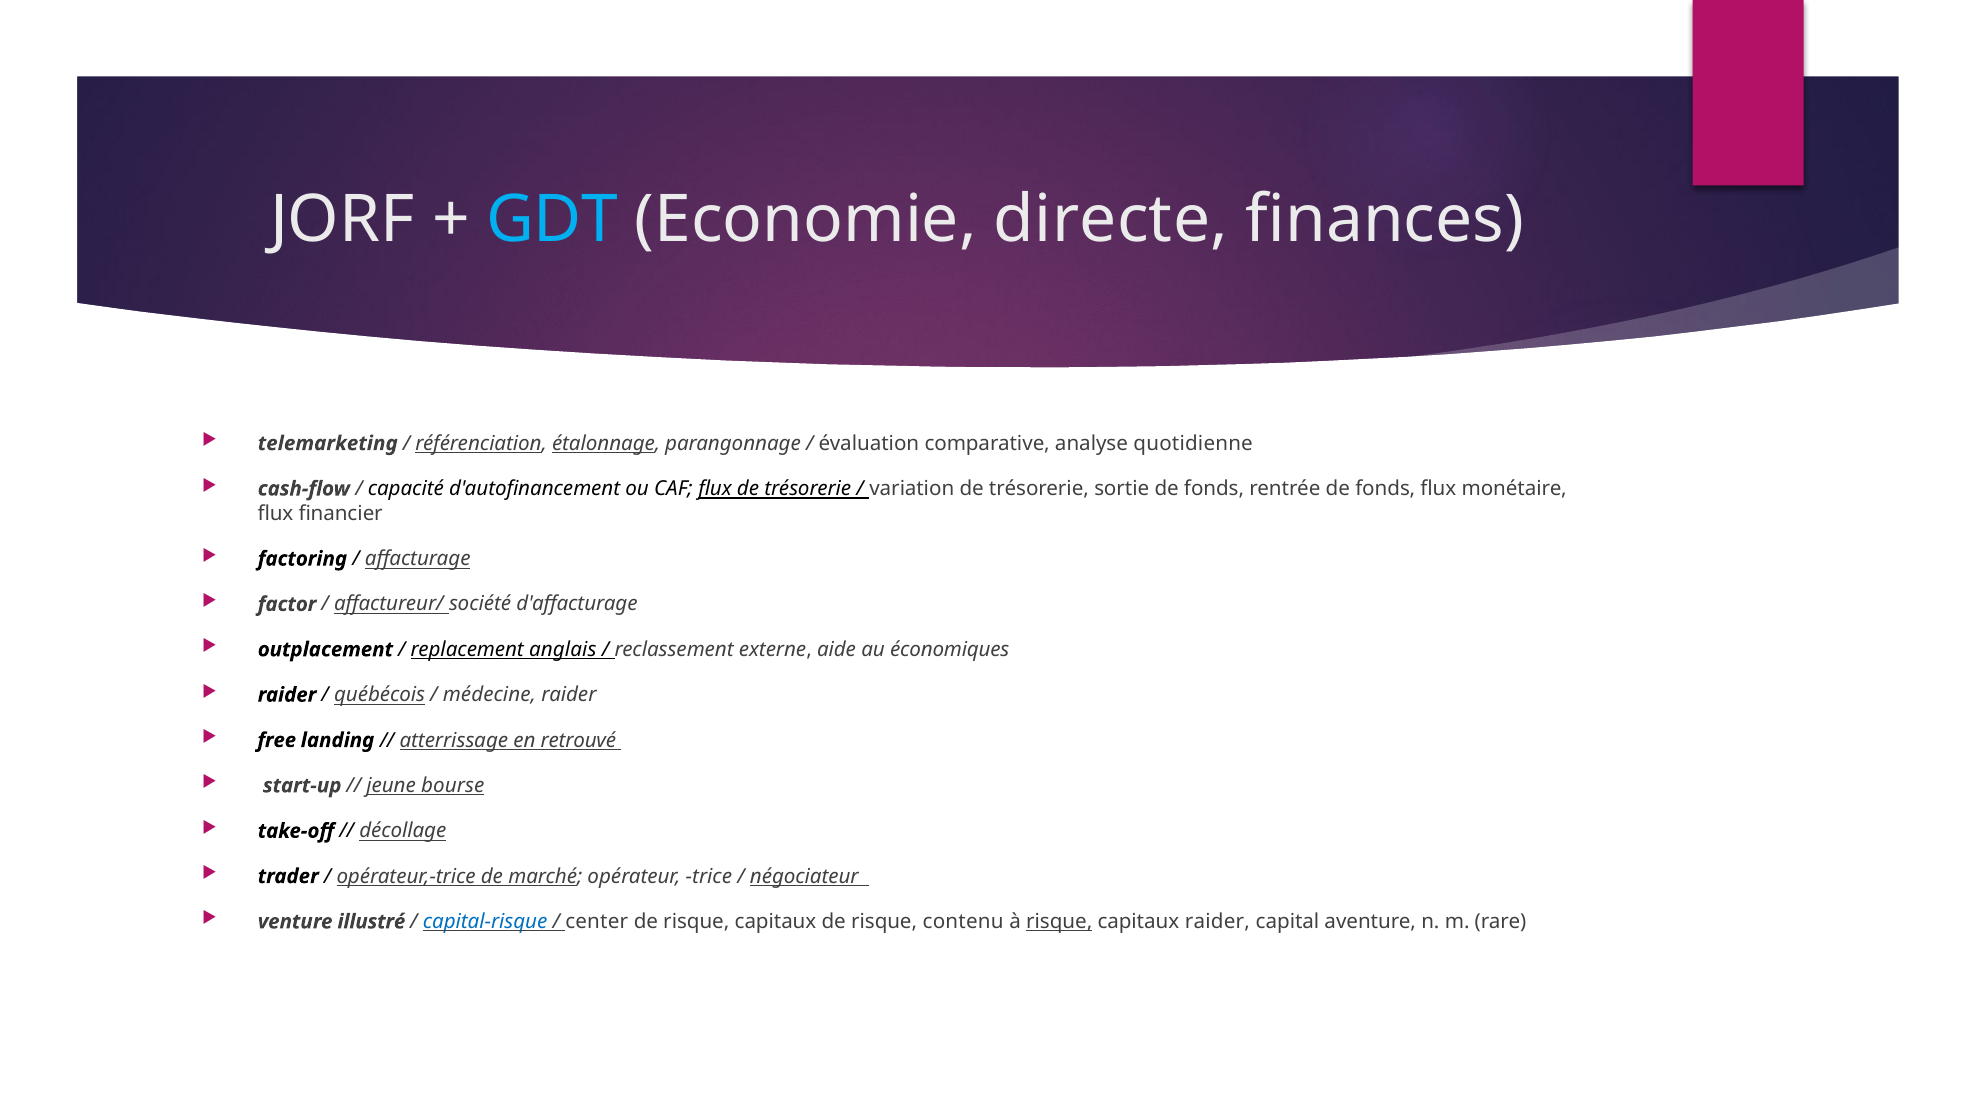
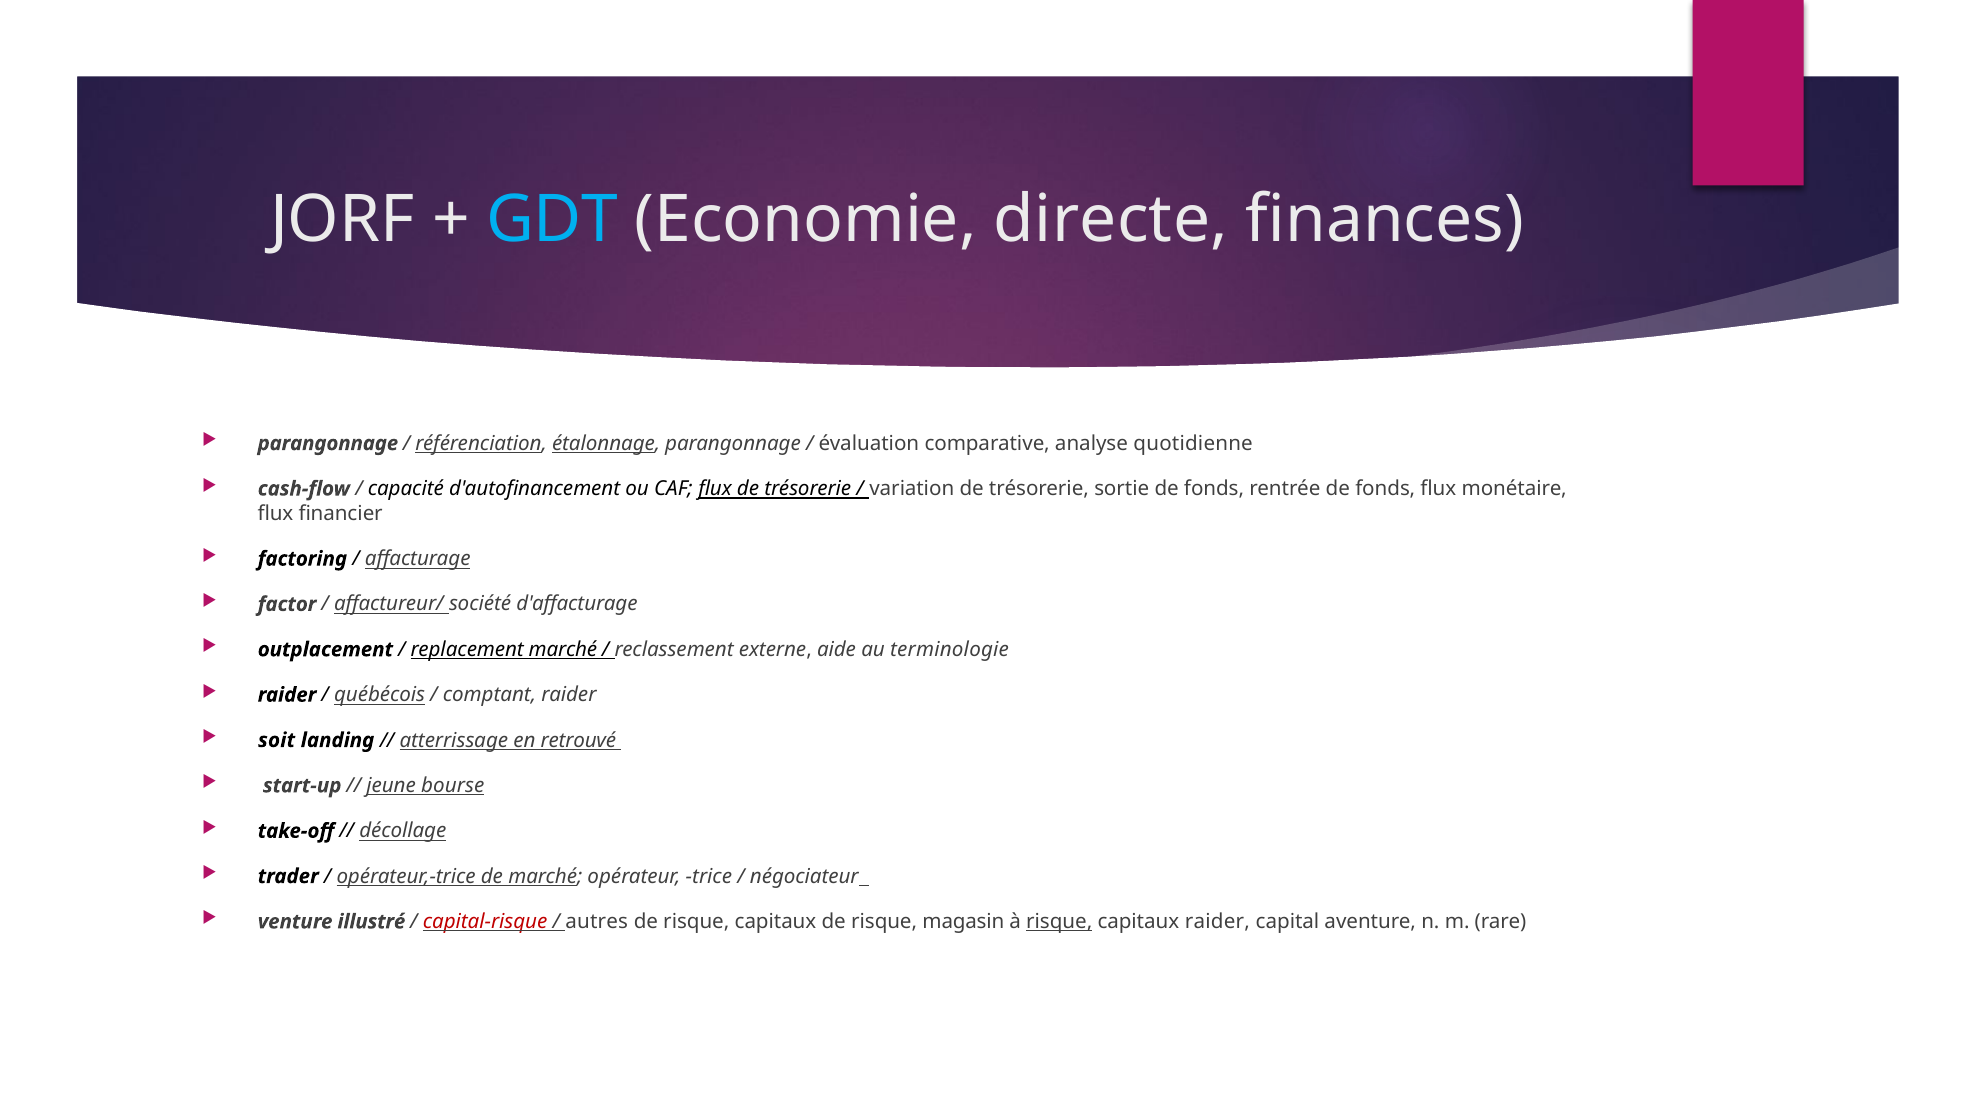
telemarketing: telemarketing -> parangonnage (328, 443)
replacement anglais: anglais -> marché (563, 650)
économiques: économiques -> terminologie (950, 650)
médecine: médecine -> comptant (489, 695)
free: free -> soit (277, 740)
négociateur underline: present -> none (804, 876)
capital-risque colour: blue -> red (485, 922)
center: center -> autres (597, 922)
contenu: contenu -> magasin (963, 922)
